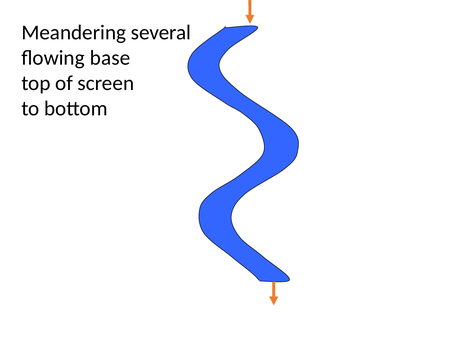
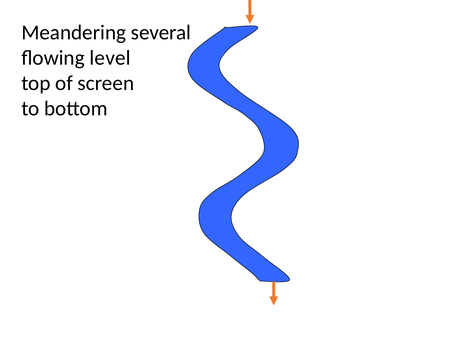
base: base -> level (110, 58)
